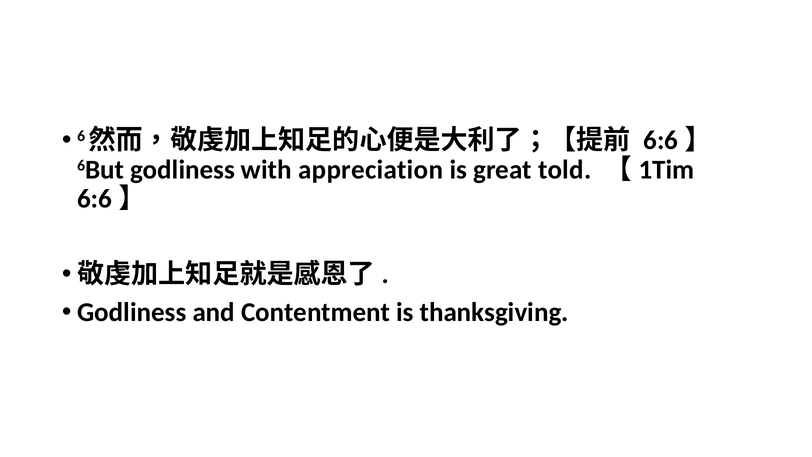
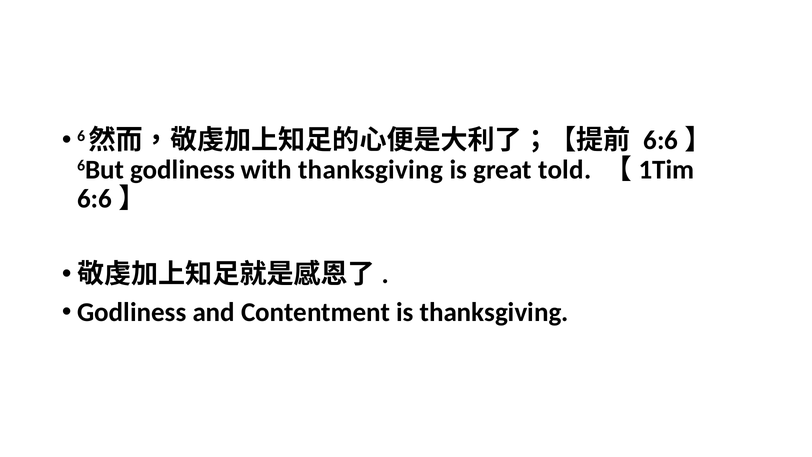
with appreciation: appreciation -> thanksgiving (371, 169)
